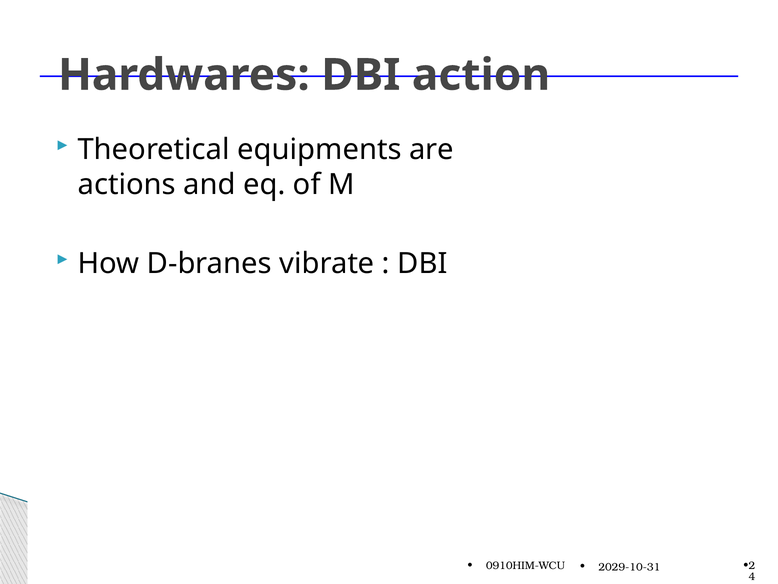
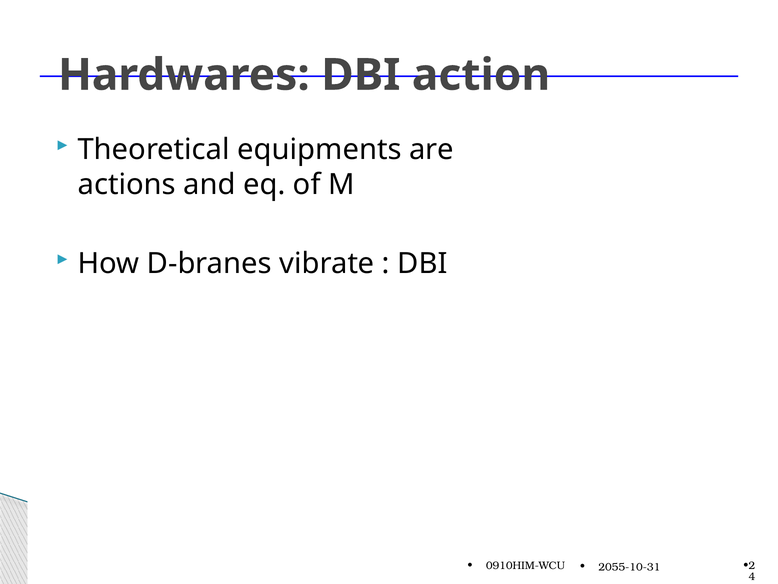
2029-10-31: 2029-10-31 -> 2055-10-31 (629, 567)
